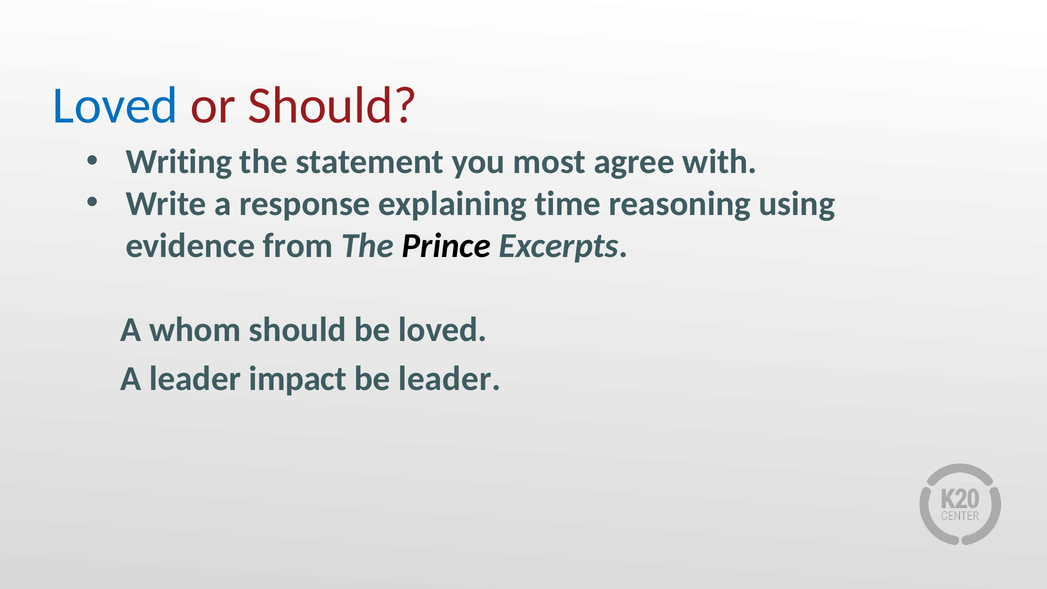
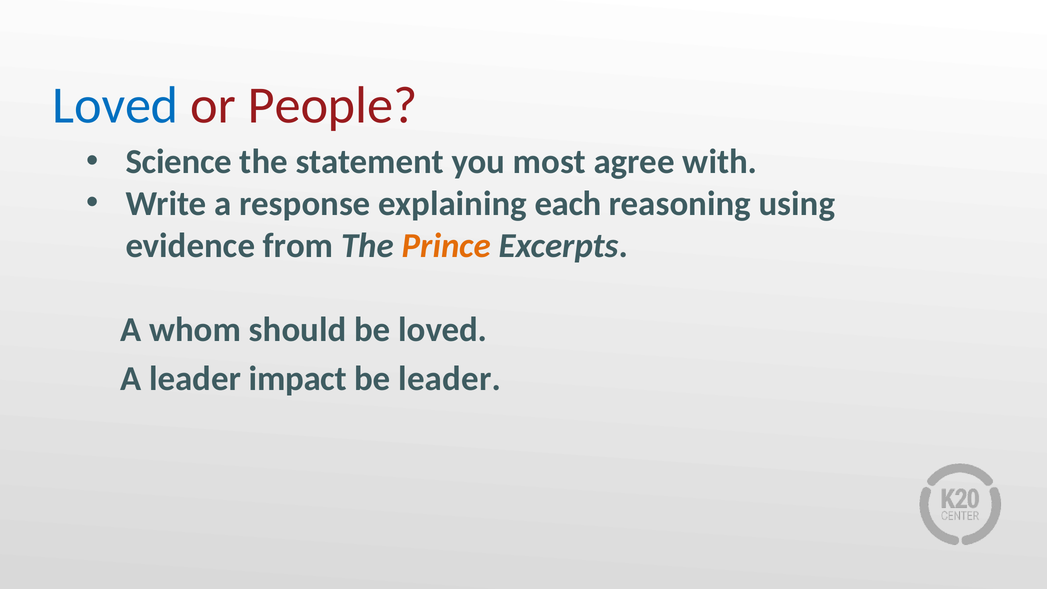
or Should: Should -> People (333, 106)
Writing: Writing -> Science (179, 162)
time: time -> each (568, 204)
Prince colour: black -> orange (446, 246)
